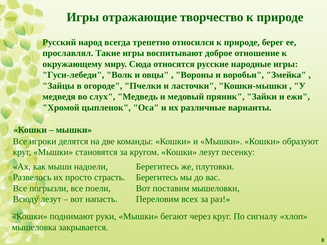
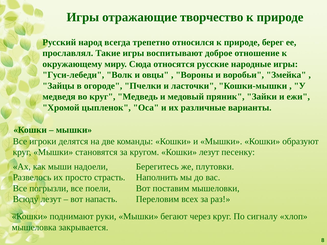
во слух: слух -> круг (102, 97)
Берегитесь: Берегитесь -> Наполнить (157, 178)
